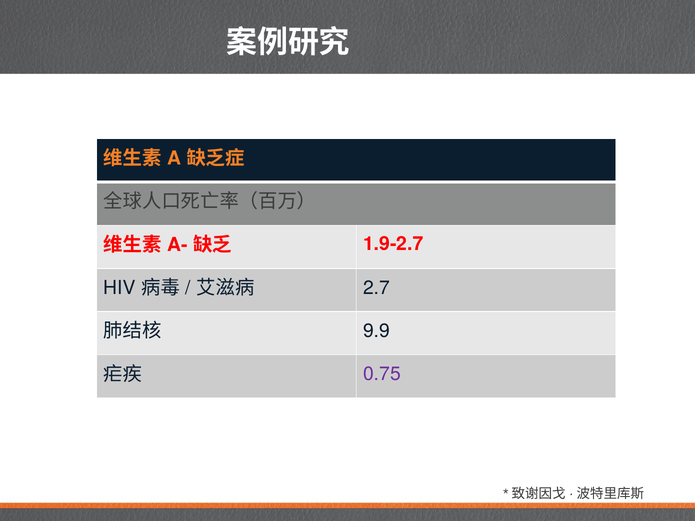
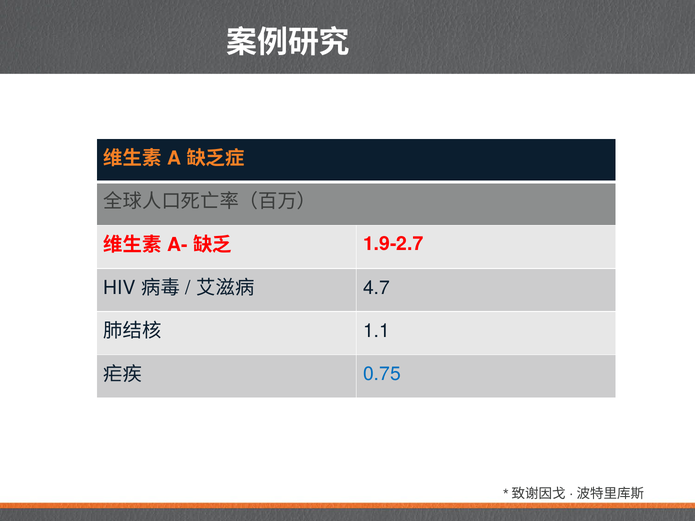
2.7: 2.7 -> 4.7 (377, 288)
9.9: 9.9 -> 1.1 (377, 331)
0.75 colour: purple -> blue (382, 374)
